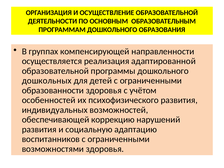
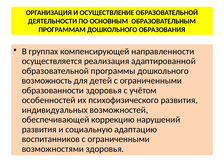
дошкольных: дошкольных -> возможность (47, 81)
